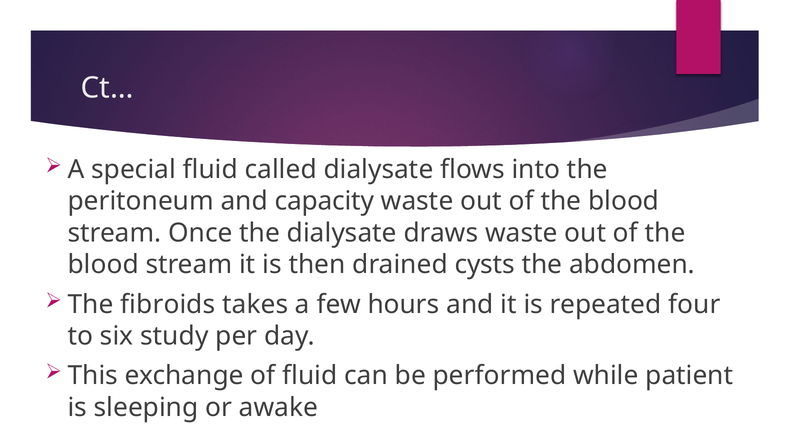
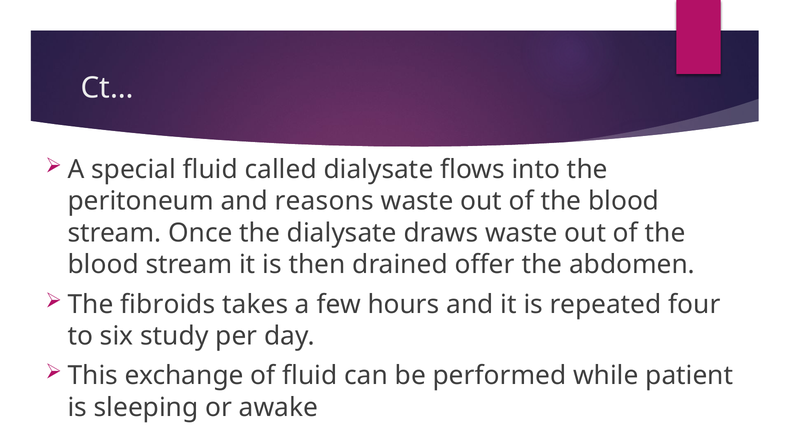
capacity: capacity -> reasons (324, 201)
cysts: cysts -> offer (485, 265)
